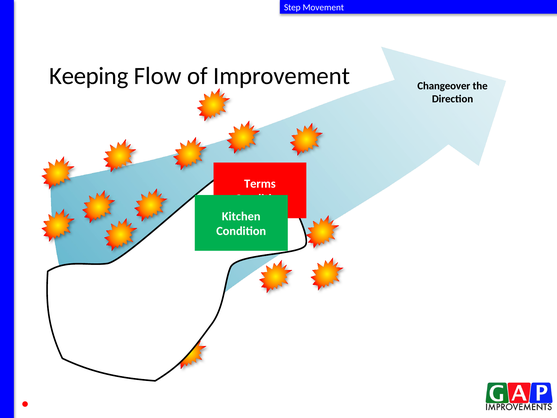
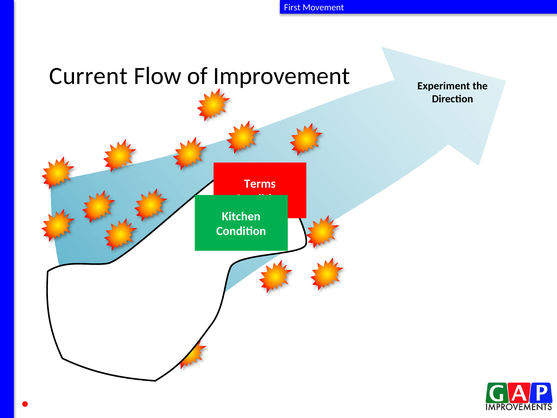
Step: Step -> First (292, 7)
Keeping: Keeping -> Current (88, 76)
Changeover: Changeover -> Experiment (444, 86)
